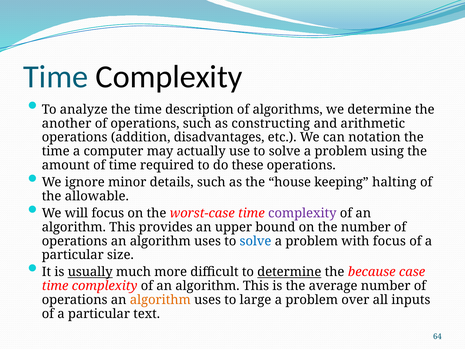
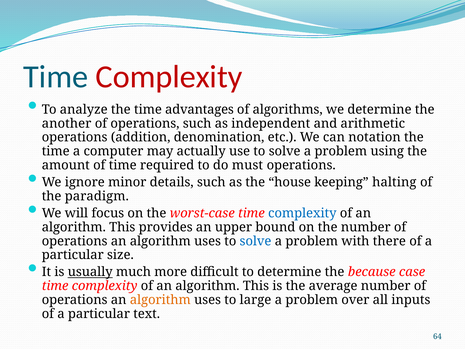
Complexity colour: black -> red (169, 77)
description: description -> advantages (199, 109)
constructing: constructing -> independent (271, 123)
disadvantages: disadvantages -> denomination (219, 137)
these: these -> must (247, 165)
allowable: allowable -> paradigm (97, 196)
complexity colour: purple -> blue (302, 213)
with focus: focus -> there (389, 241)
determine underline: present -> none (289, 272)
